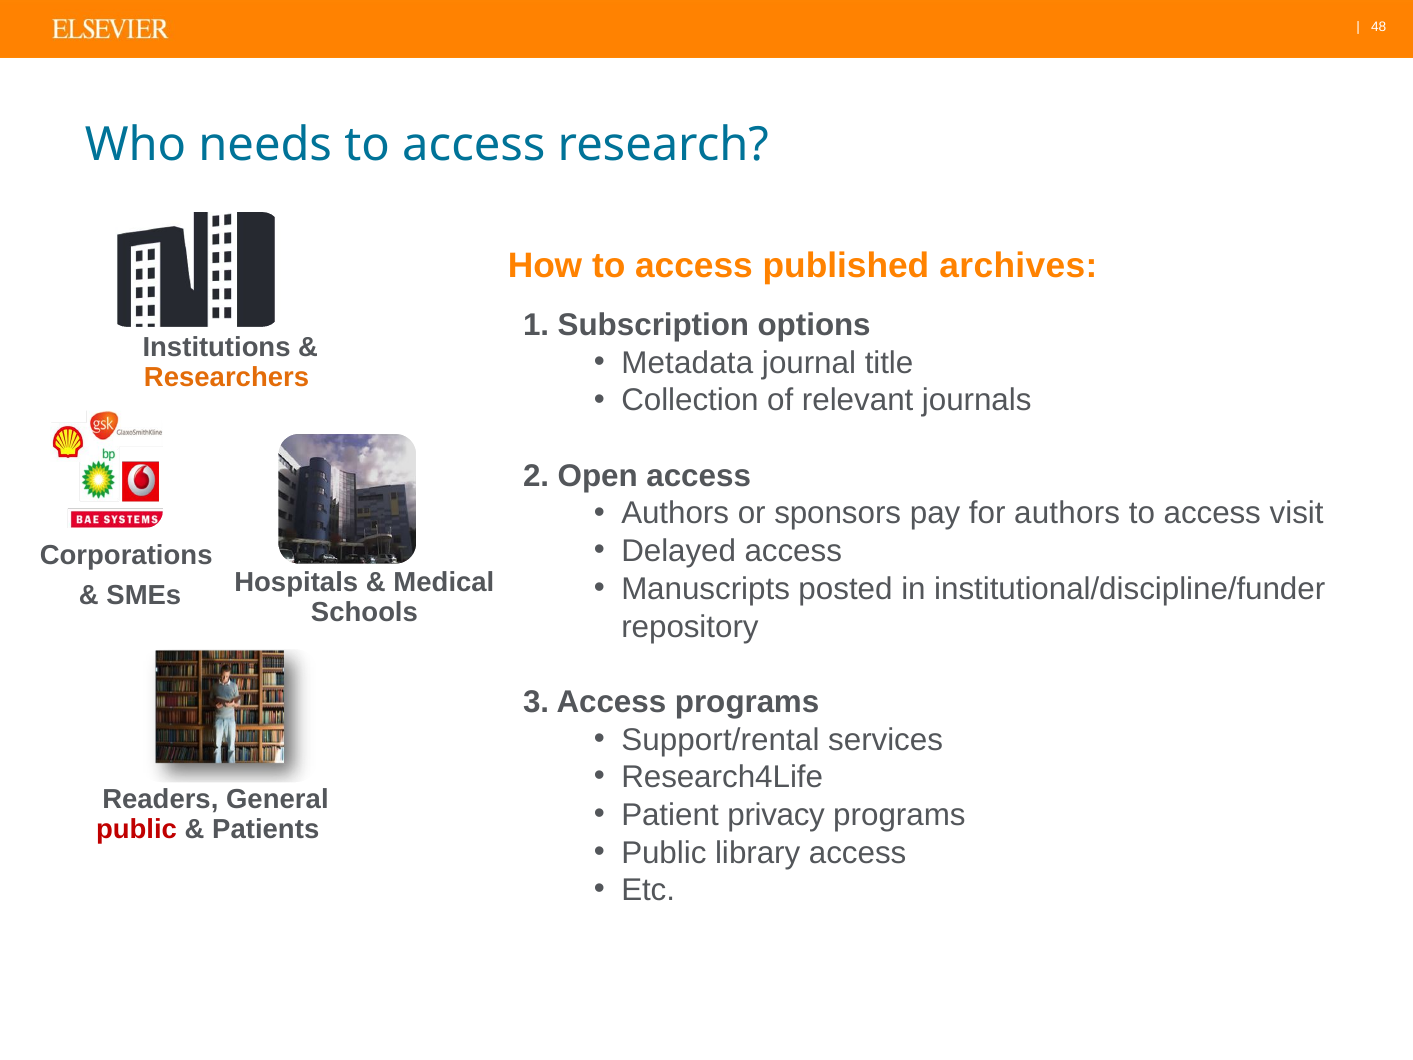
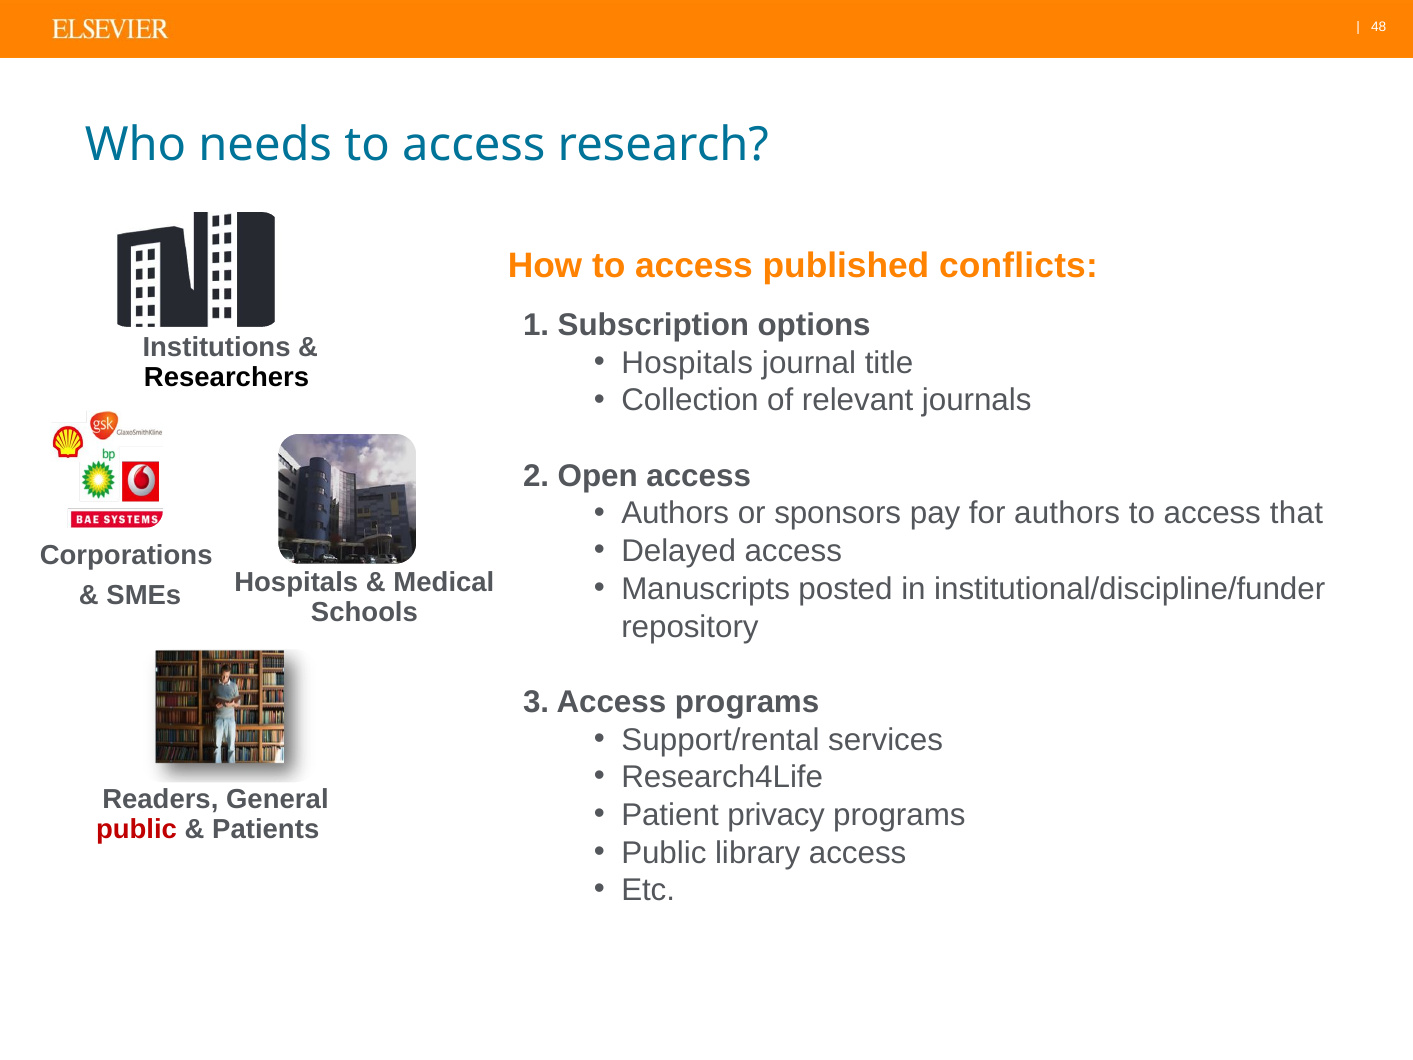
archives: archives -> conflicts (1018, 266)
Metadata: Metadata -> Hospitals (687, 363)
Researchers colour: orange -> black (227, 377)
visit: visit -> that (1296, 514)
